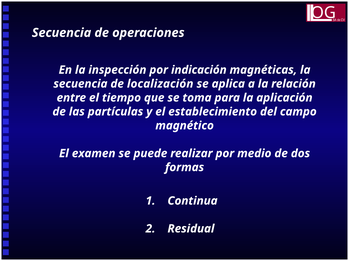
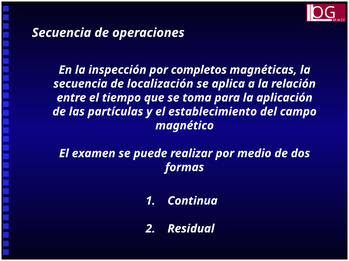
indicación: indicación -> completos (199, 70)
